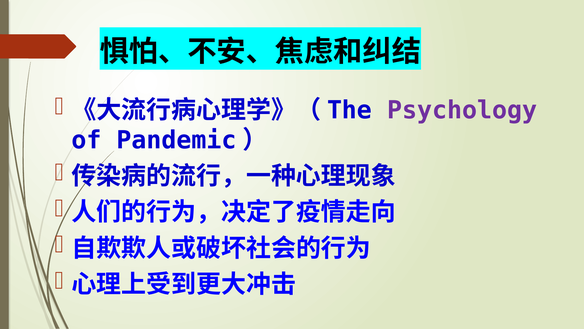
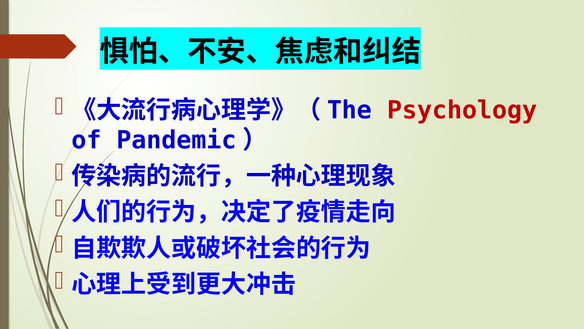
Psychology colour: purple -> red (462, 110)
